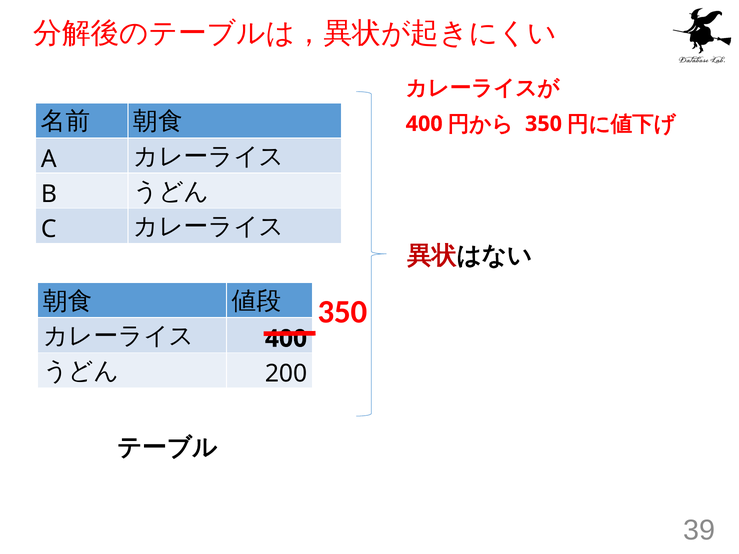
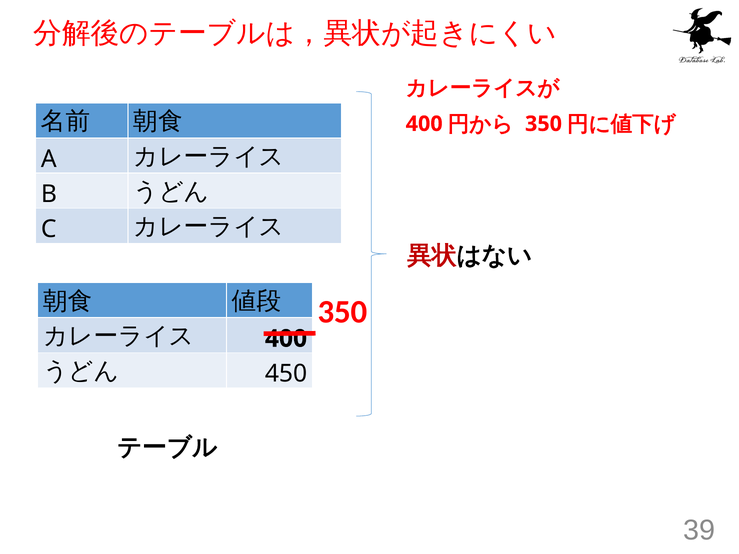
200: 200 -> 450 (286, 374)
